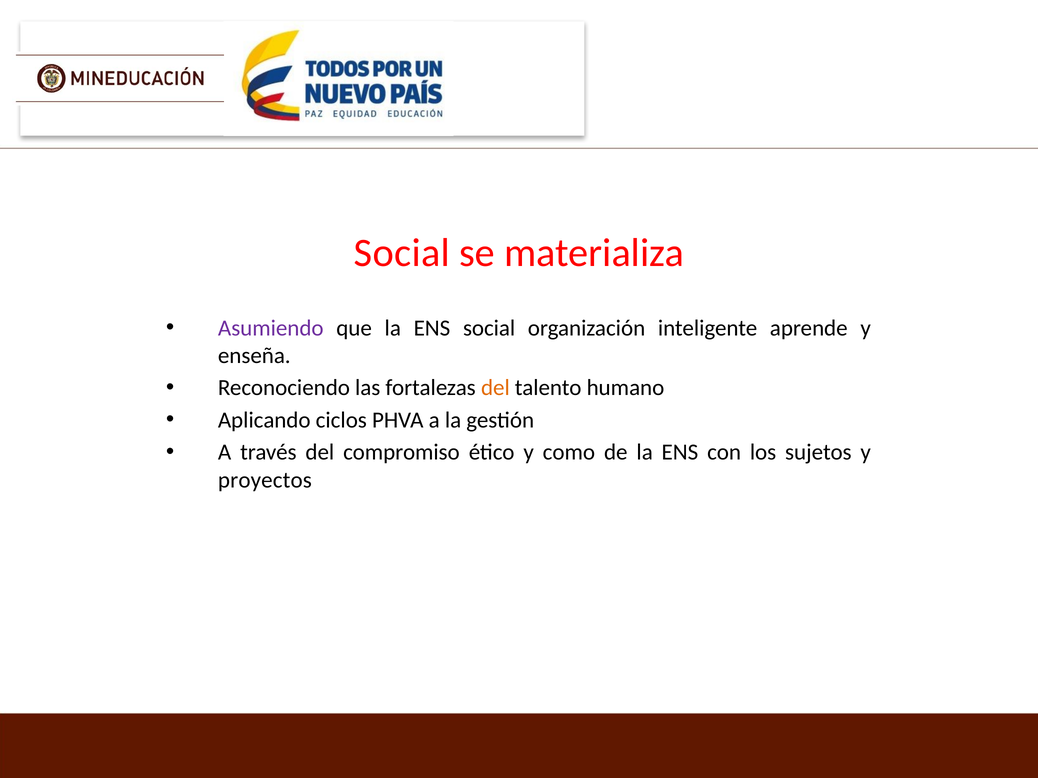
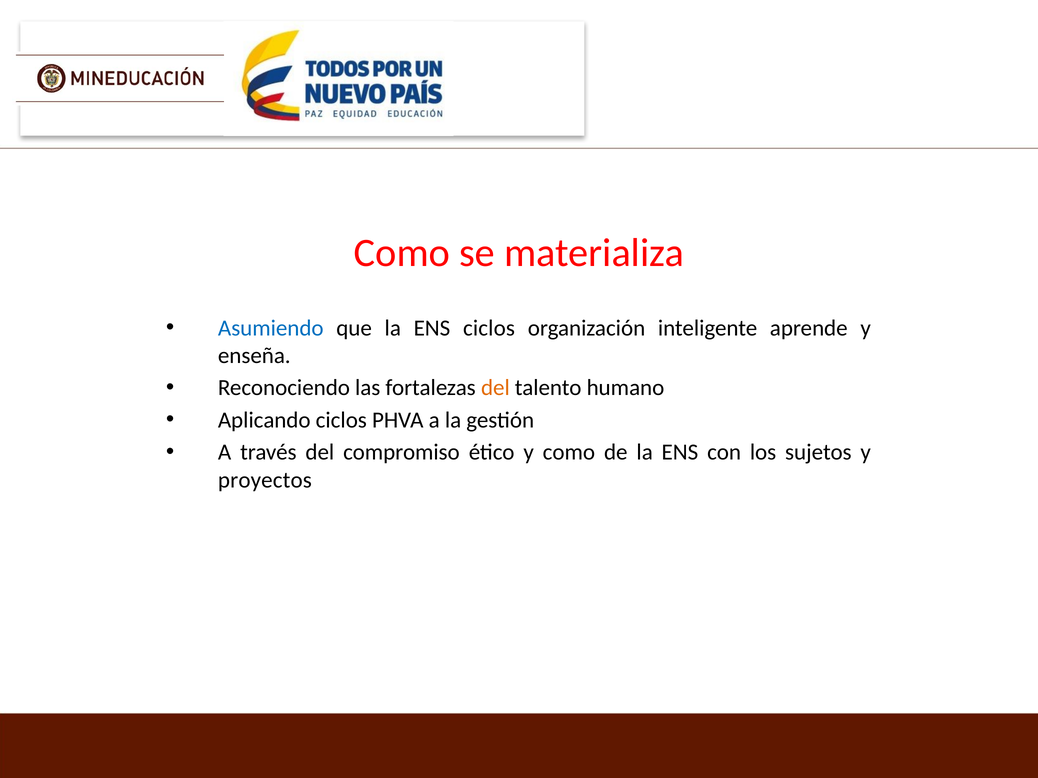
Social: Social -> Como (402, 253)
Asumiendo colour: purple -> blue (271, 328)
ENS social: social -> ciclos (489, 328)
